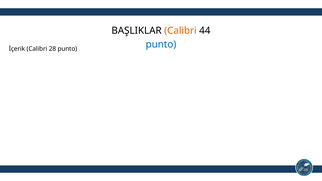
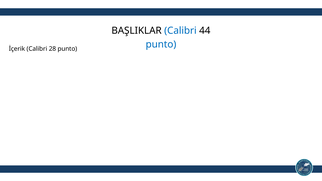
Calibri colour: orange -> blue (180, 31)
